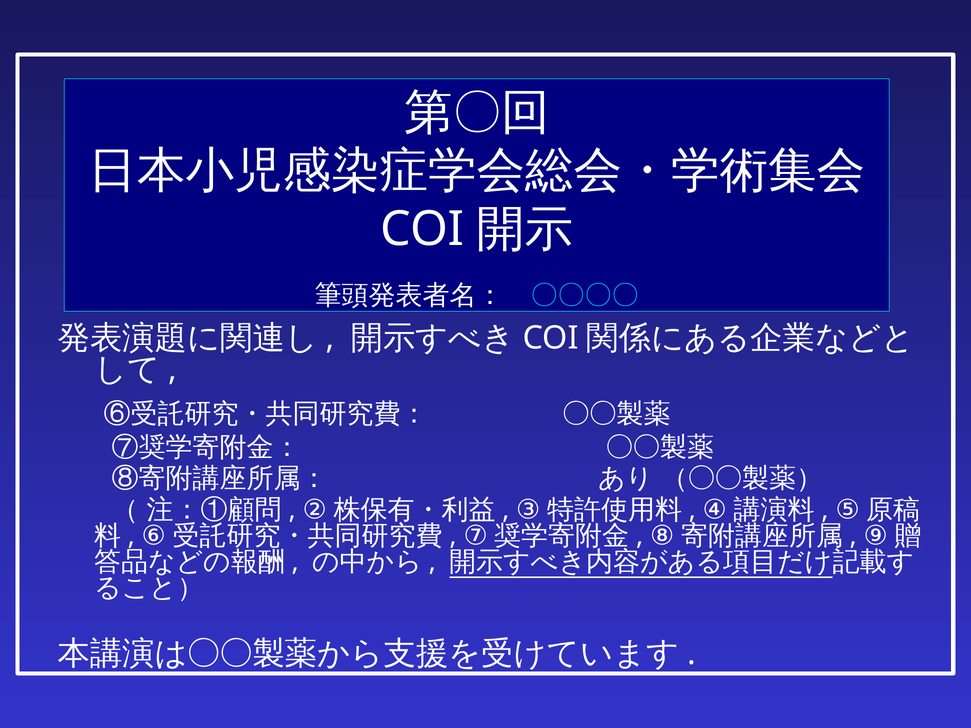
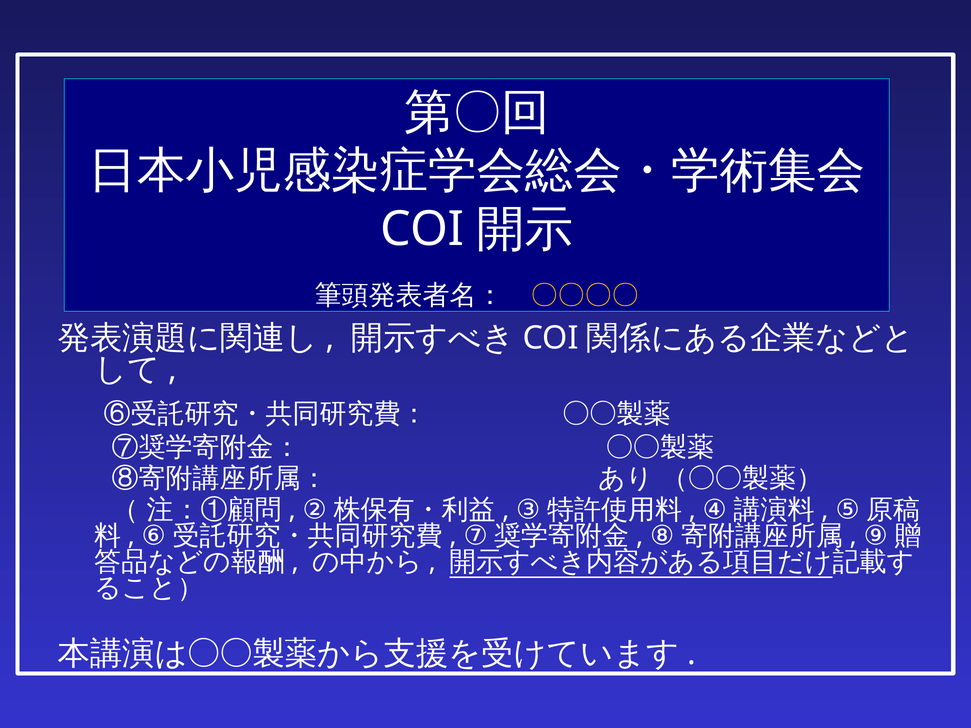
〇〇〇〇 colour: light blue -> yellow (585, 296)
